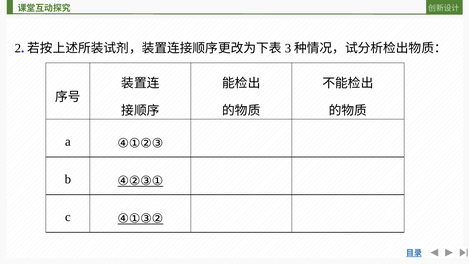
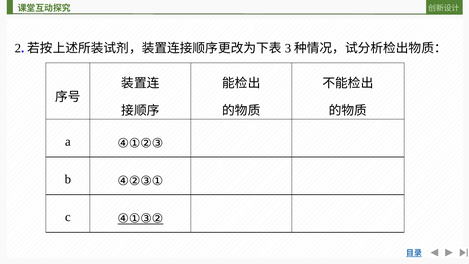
④②③① underline: present -> none (140, 181)
